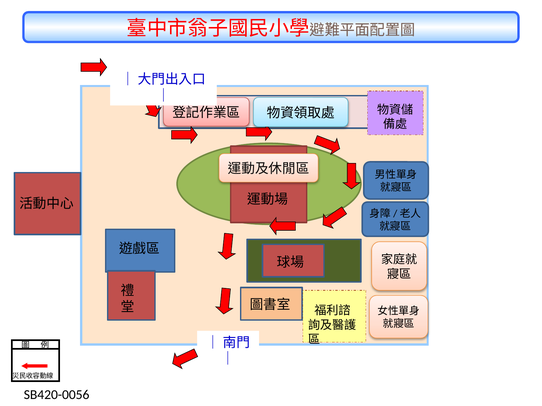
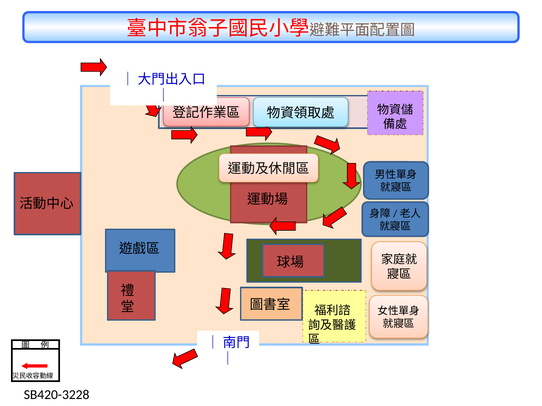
SB420-0056: SB420-0056 -> SB420-3228 (57, 395)
